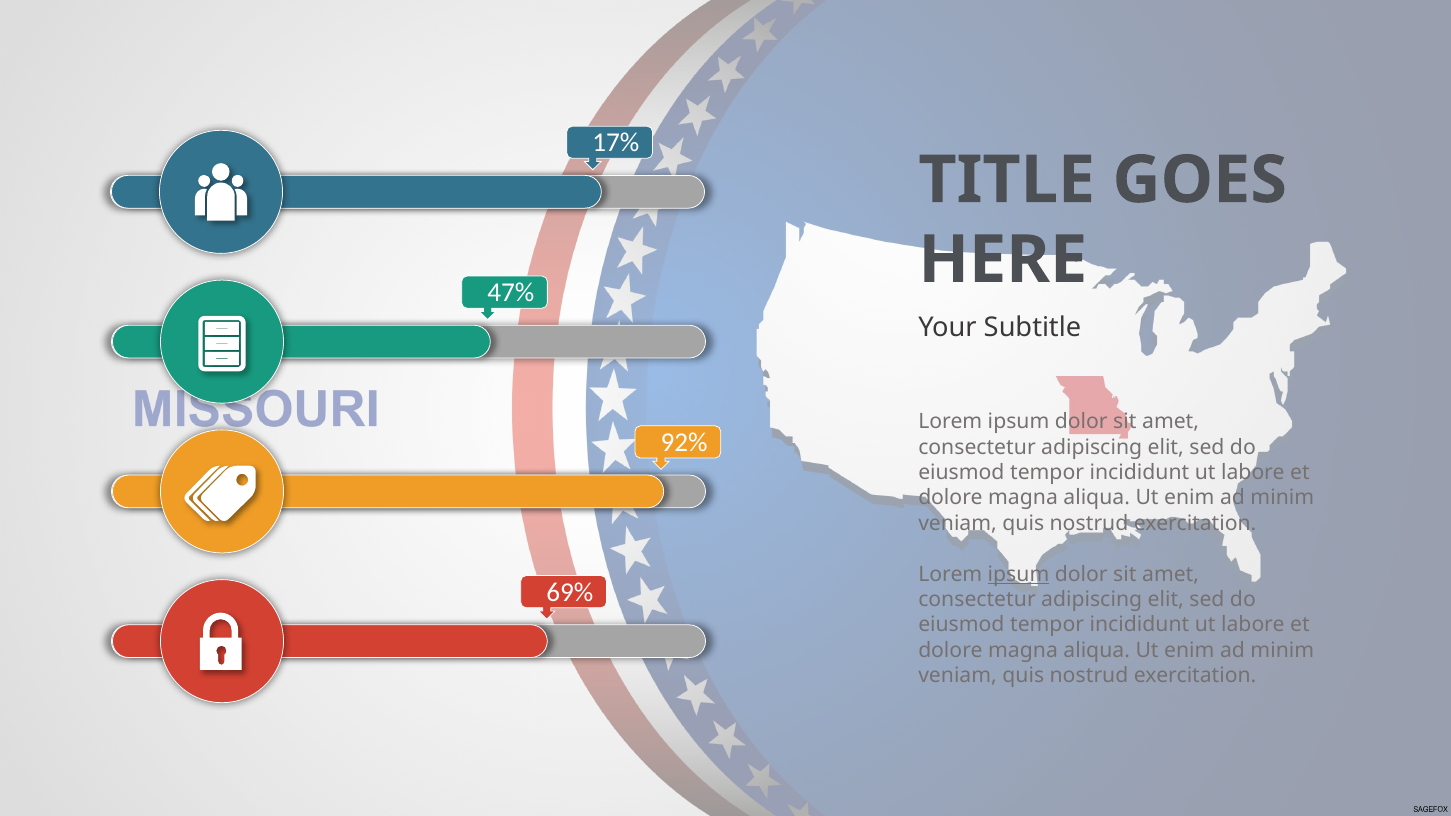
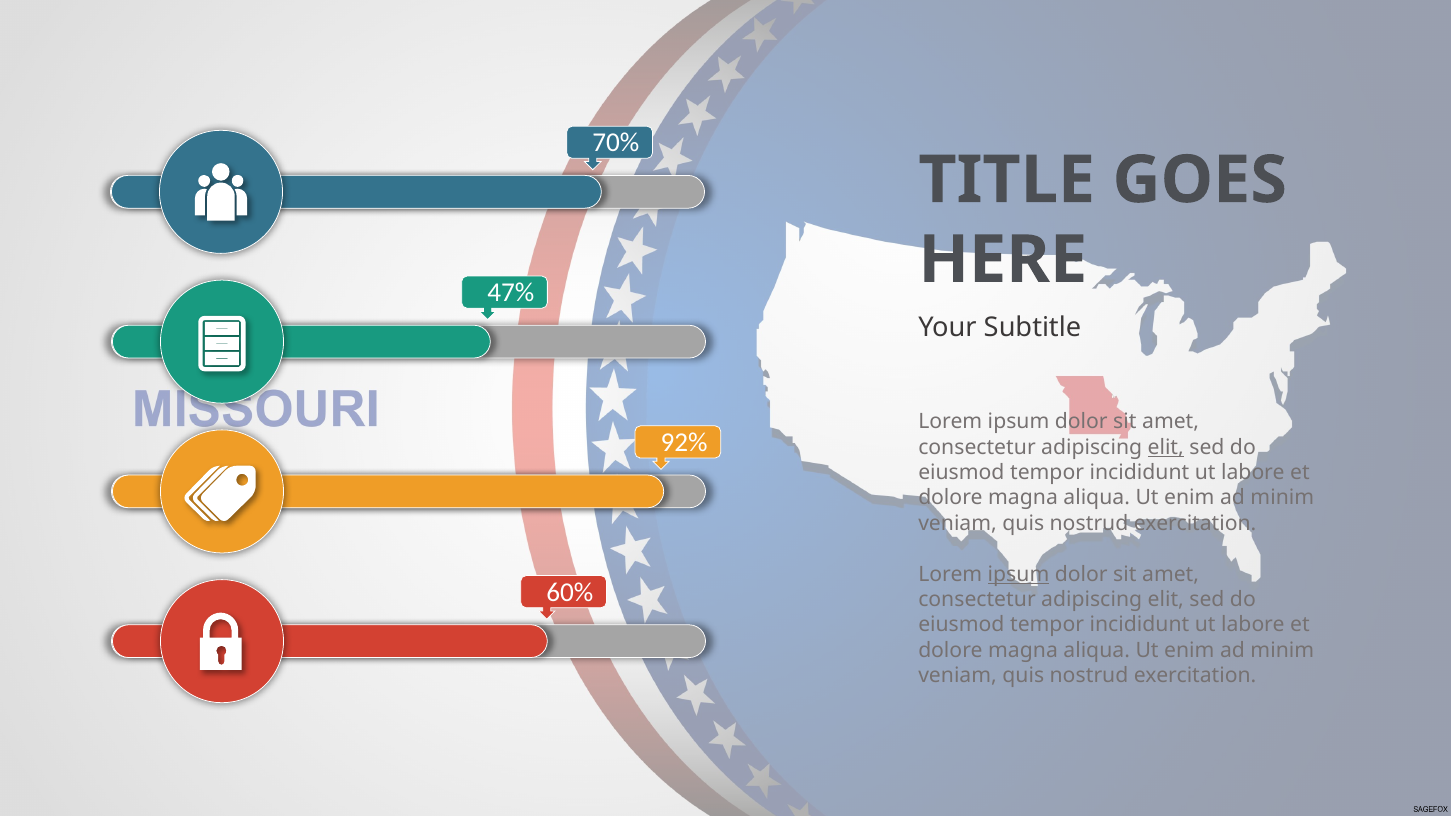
17%: 17% -> 70% (616, 143)
elit underline: none -> present (1166, 447)
69%: 69% -> 60% (570, 592)
